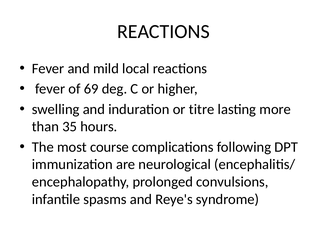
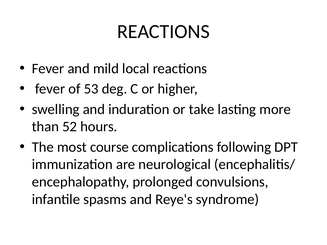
69: 69 -> 53 (91, 89)
titre: titre -> take (202, 109)
35: 35 -> 52 (70, 127)
